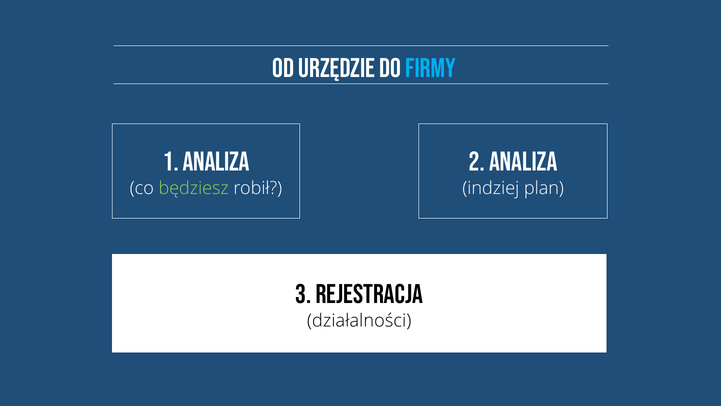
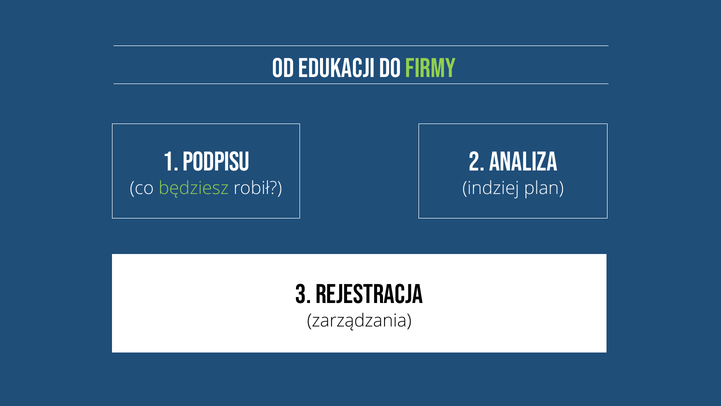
urzędzie: urzędzie -> edukacji (337, 68)
firmy colour: light blue -> light green (431, 68)
1 analiza: analiza -> podpisu (216, 162)
działalności: działalności -> zarządzania (359, 320)
